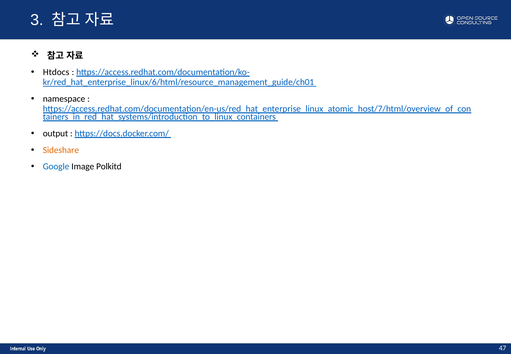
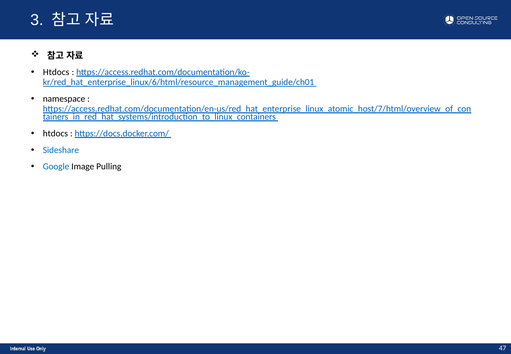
output: output -> htdocs (55, 133)
Sideshare colour: orange -> blue (61, 150)
Polkitd: Polkitd -> Pulling (109, 166)
